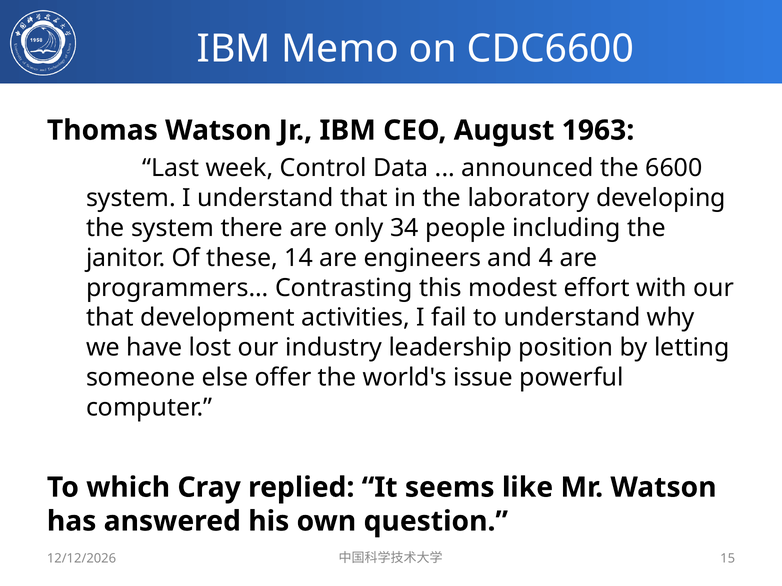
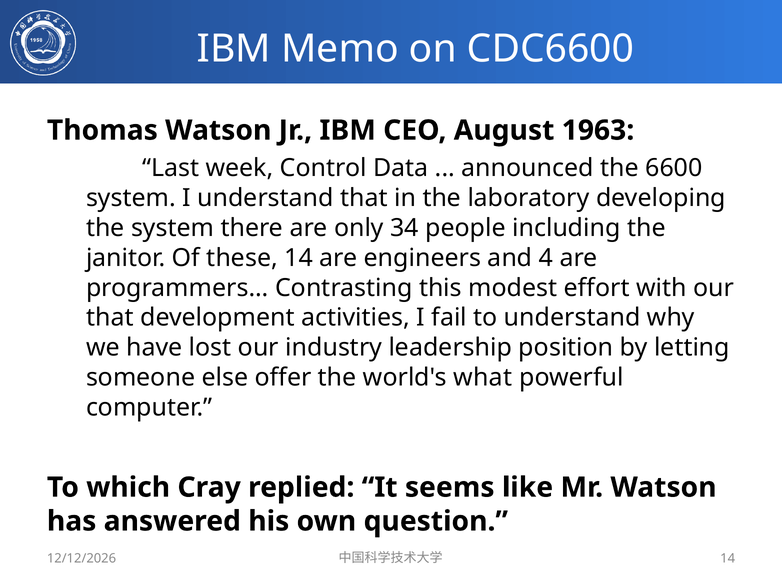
issue: issue -> what (483, 378)
15: 15 -> 14 (728, 559)
